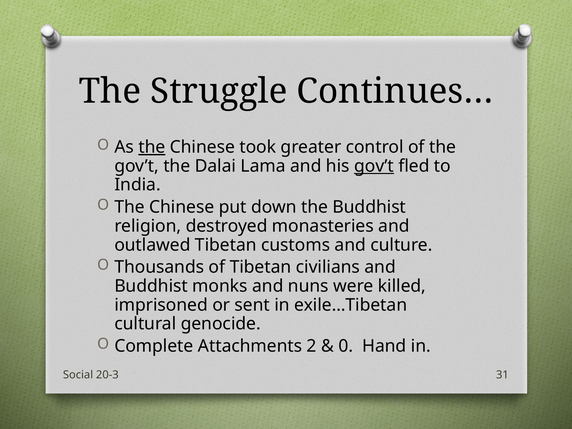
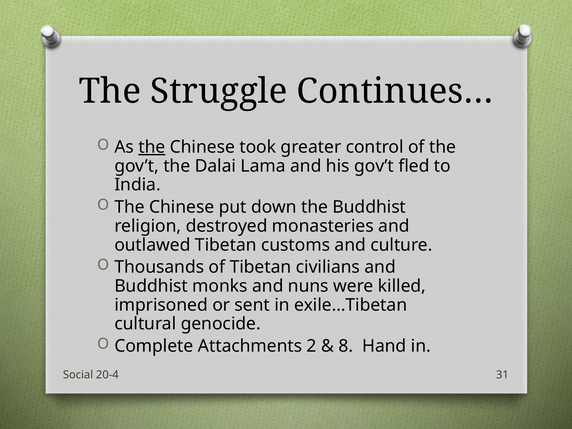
gov’t underline: present -> none (374, 166)
0: 0 -> 8 (346, 346)
20-3: 20-3 -> 20-4 (107, 375)
